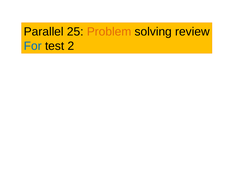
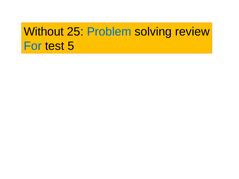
Parallel: Parallel -> Without (44, 32)
Problem colour: orange -> blue (109, 32)
2: 2 -> 5 (71, 46)
